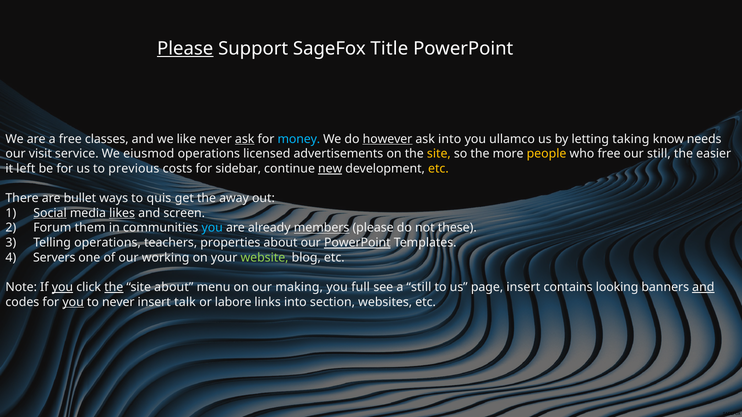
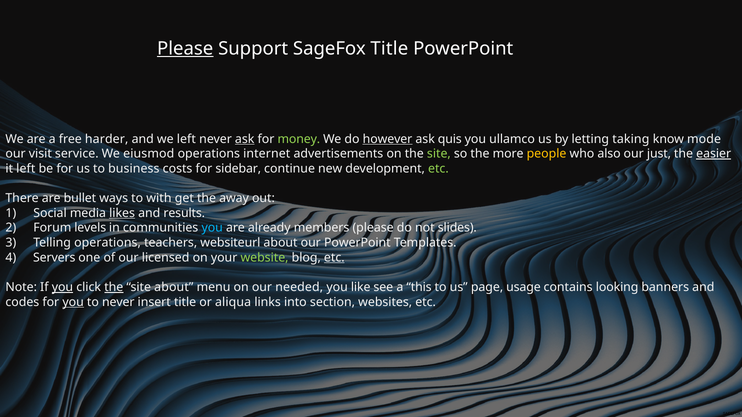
classes: classes -> harder (107, 139)
we like: like -> left (186, 139)
money colour: light blue -> light green (299, 139)
ask into: into -> quis (450, 139)
needs: needs -> mode (704, 139)
licensed: licensed -> internet (267, 154)
site colour: yellow -> light green (439, 154)
who free: free -> also (609, 154)
our still: still -> just (659, 154)
easier underline: none -> present (714, 154)
previous: previous -> business (134, 169)
new underline: present -> none (330, 169)
etc colour: yellow -> light green (438, 169)
quis: quis -> with (159, 198)
Social underline: present -> none (50, 213)
screen: screen -> results (184, 213)
them: them -> levels (90, 228)
members underline: present -> none (322, 228)
these: these -> slides (457, 228)
properties: properties -> websiteurl (230, 243)
PowerPoint underline: present -> none (357, 243)
working: working -> licensed (166, 258)
etc underline: none -> present (334, 258)
making: making -> needed (299, 287)
full: full -> like (361, 287)
a still: still -> this (419, 287)
page insert: insert -> usage (523, 287)
and underline: present -> none (703, 287)
insert talk: talk -> title (185, 302)
labore: labore -> aliqua (233, 302)
